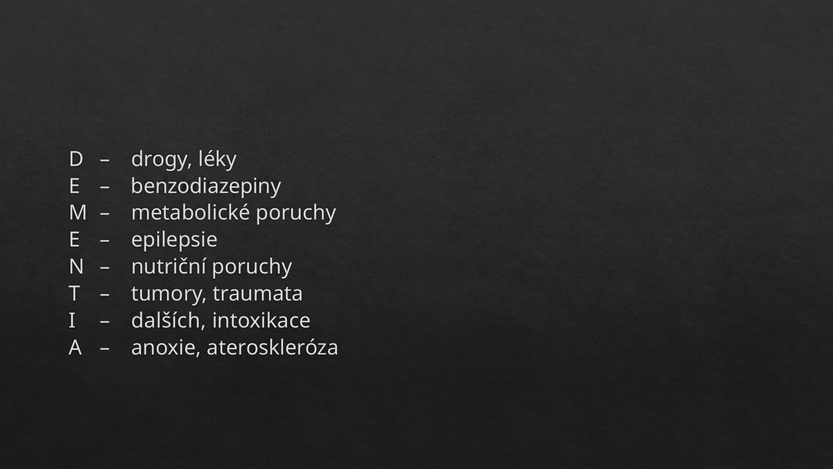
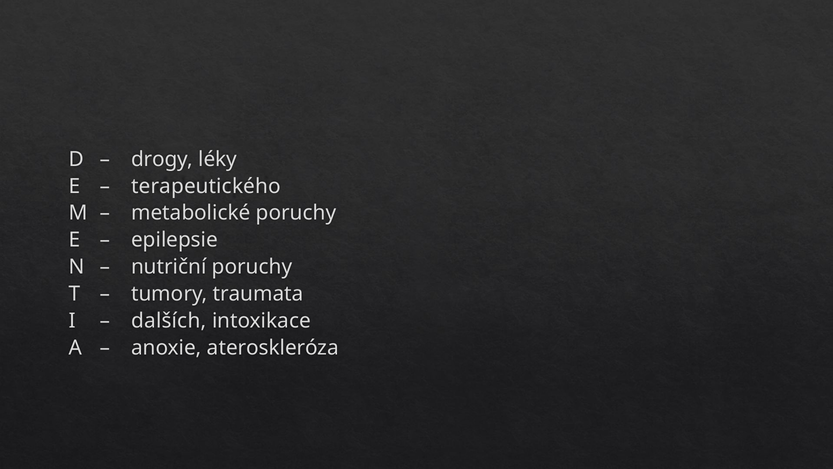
benzodiazepiny: benzodiazepiny -> terapeutického (206, 186)
